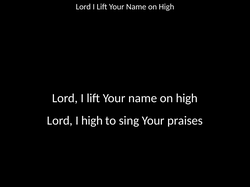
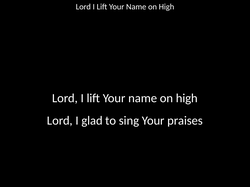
I high: high -> glad (92, 121)
